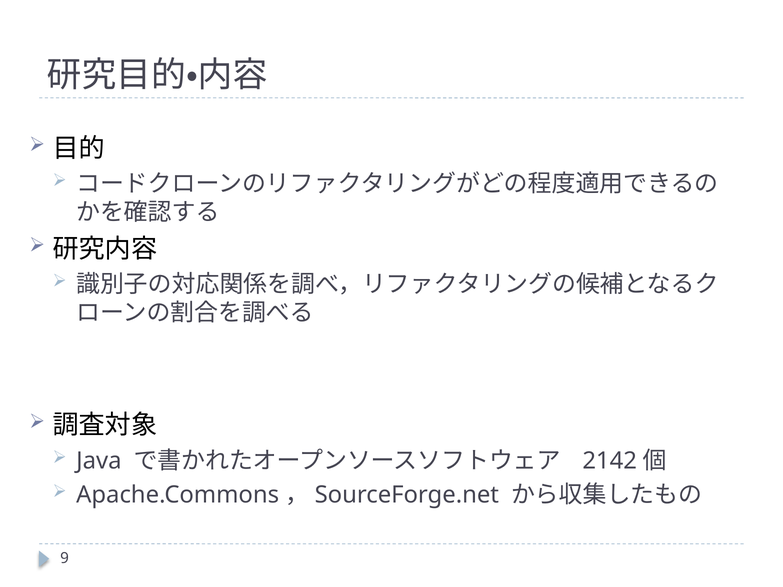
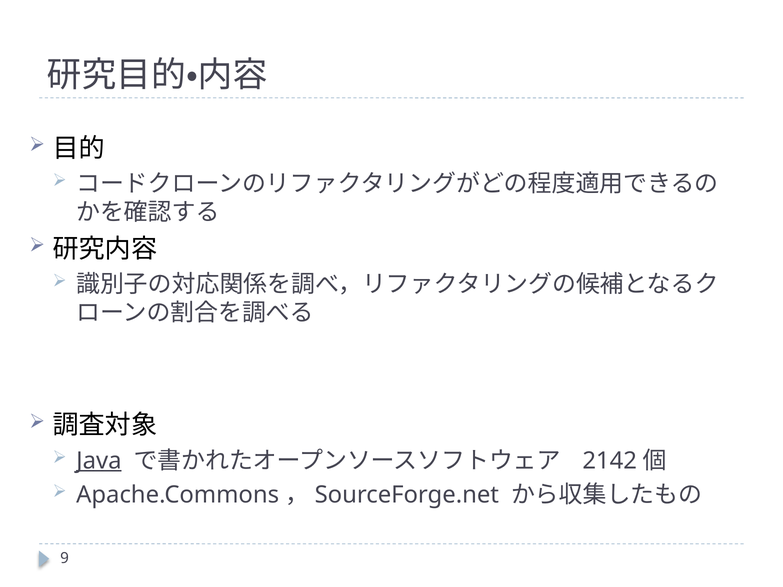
Java underline: none -> present (99, 461)
